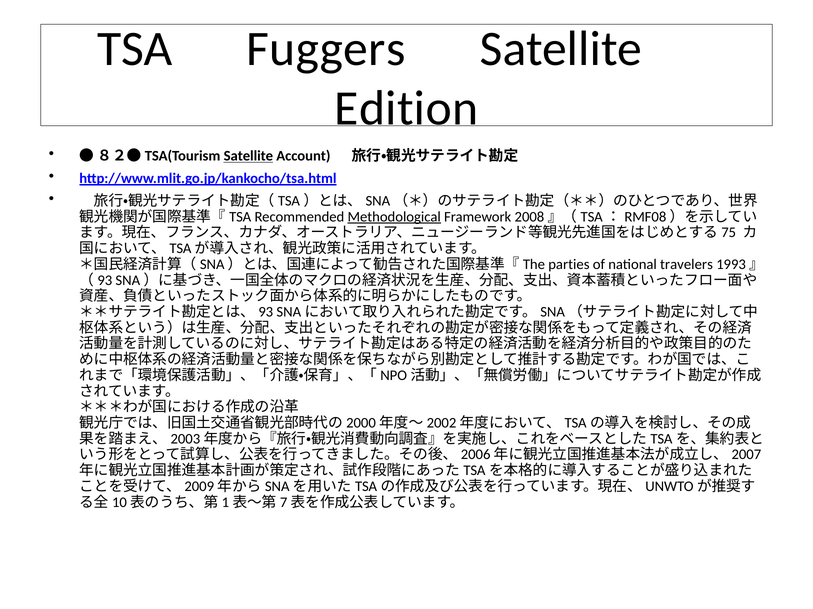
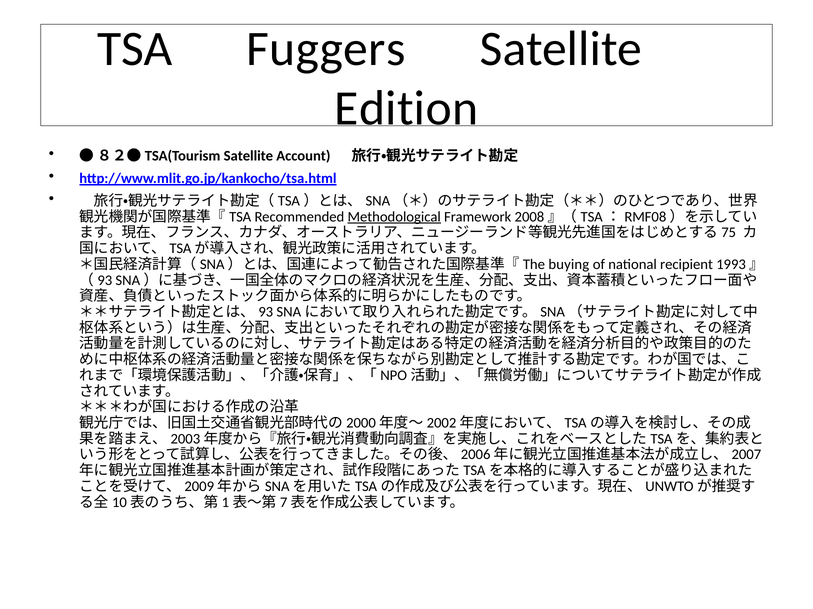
Satellite underline: present -> none (248, 156)
parties: parties -> buying (569, 265)
travelers: travelers -> recipient (686, 265)
